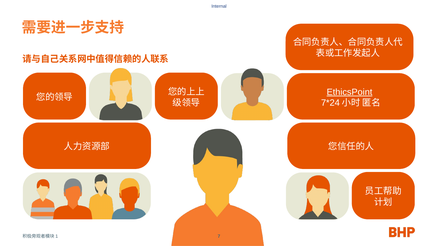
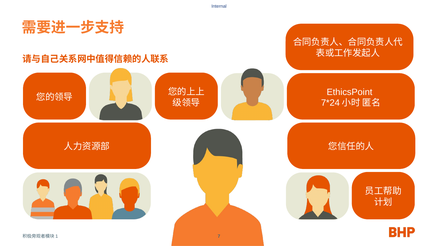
EthicsPoint underline: present -> none (350, 92)
